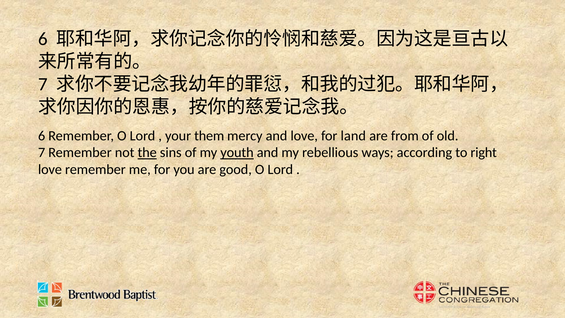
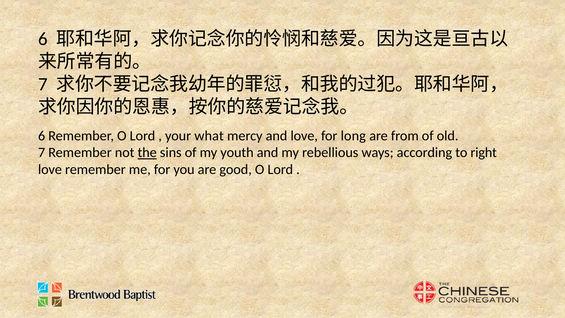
them: them -> what (209, 136)
land: land -> long (353, 136)
youth underline: present -> none (237, 153)
